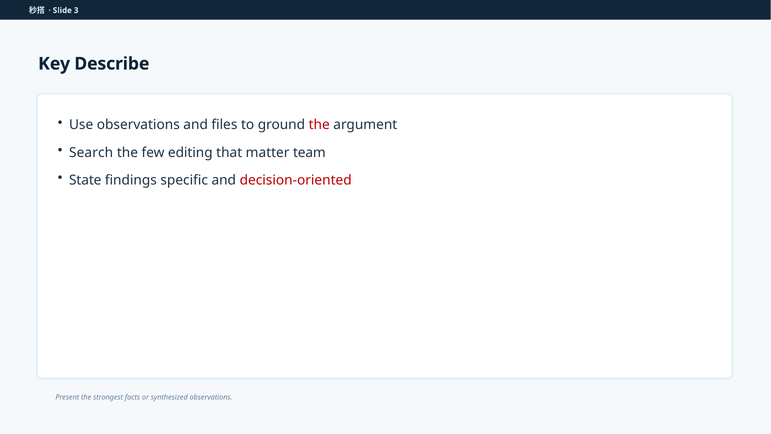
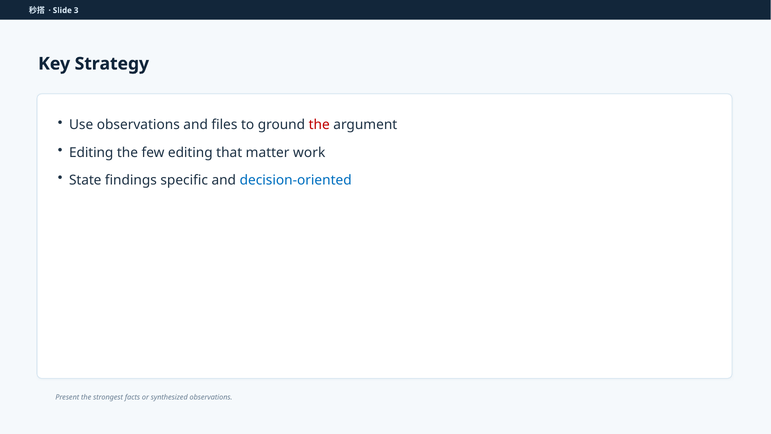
Describe: Describe -> Strategy (112, 64)
Search: Search -> Editing (91, 152)
team: team -> work (309, 152)
decision-oriented colour: red -> blue (296, 180)
